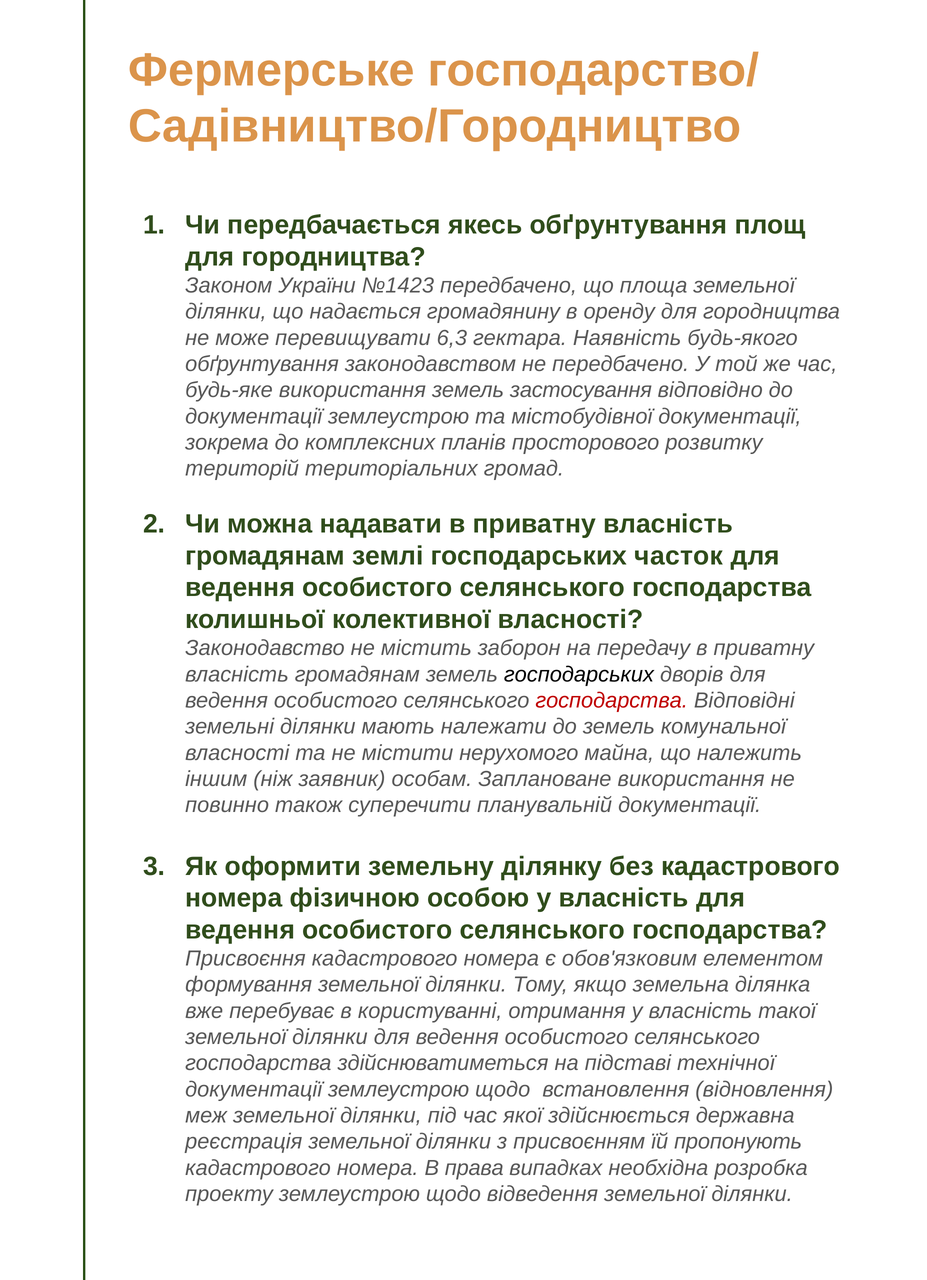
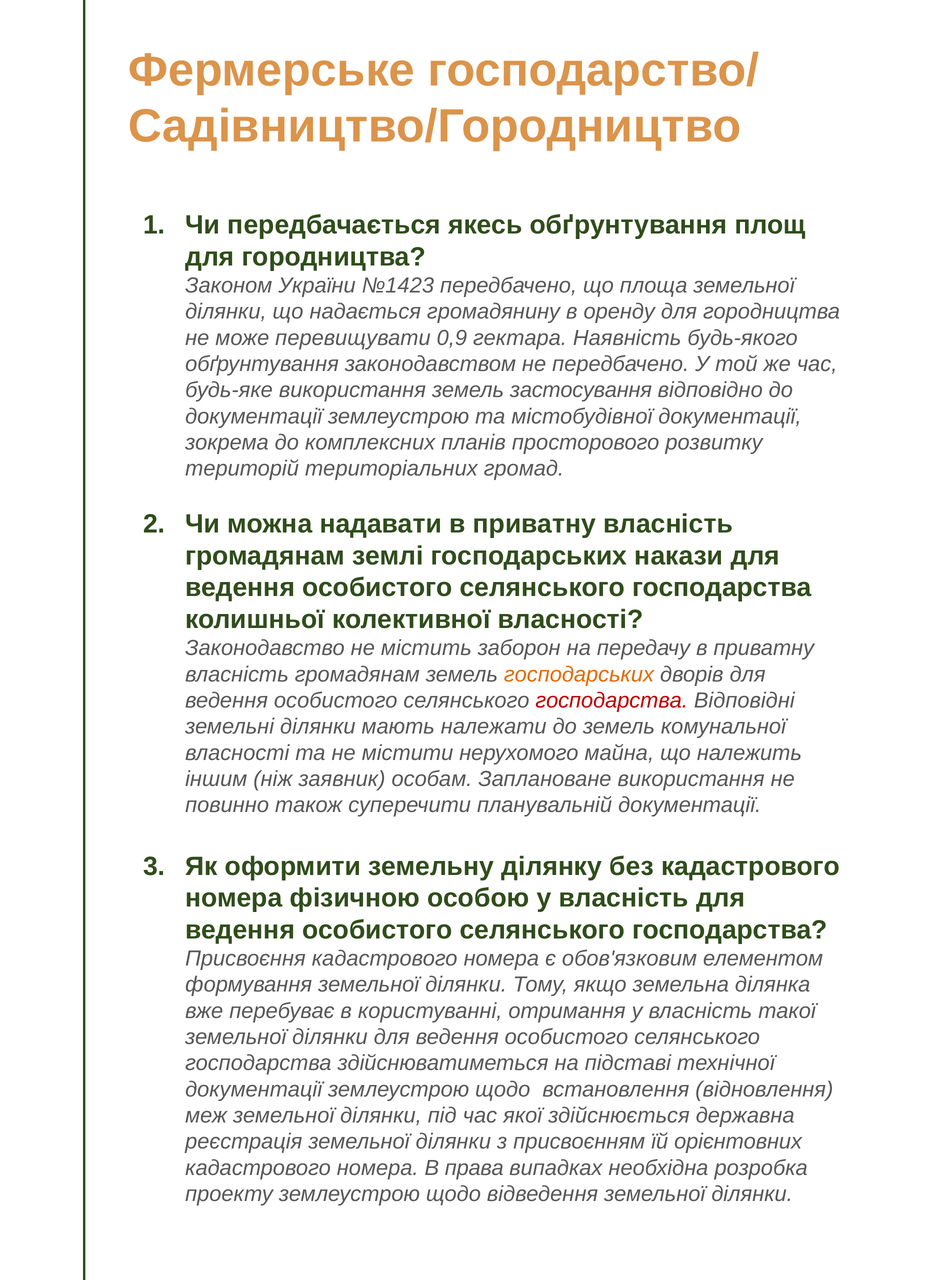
6,3: 6,3 -> 0,9 (452, 338)
часток: часток -> накази (679, 556)
господарських colour: black -> orange (579, 674)
пропонують: пропонують -> орієнтовних (738, 1142)
